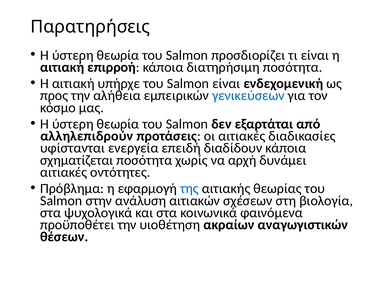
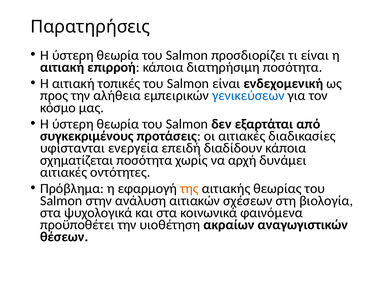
υπήρχε: υπήρχε -> τοπικές (119, 84)
αλληλεπιδρούν: αλληλεπιδρούν -> συγκεκριμένους (87, 136)
της colour: blue -> orange (189, 189)
